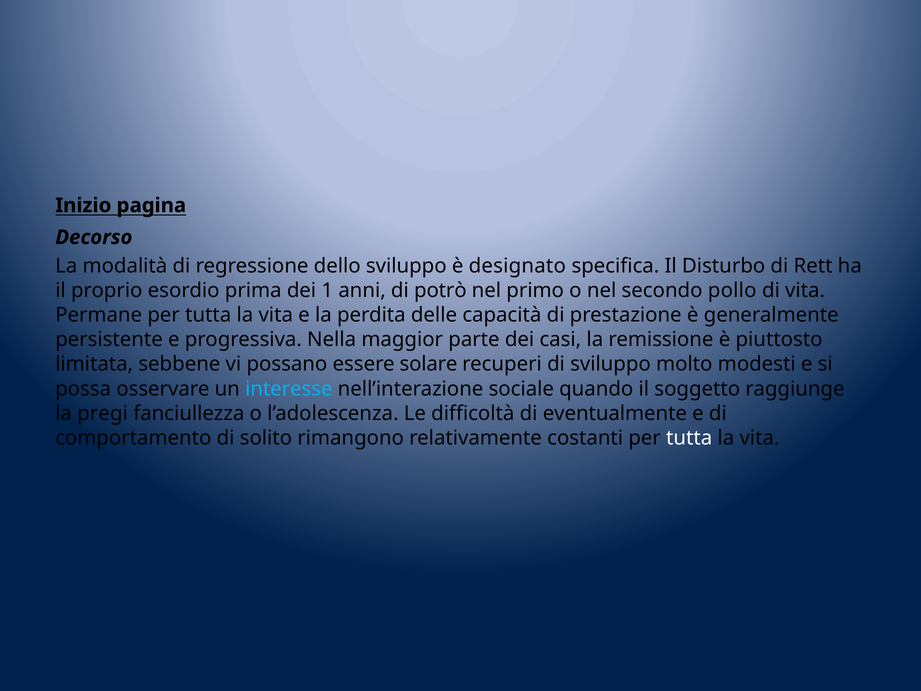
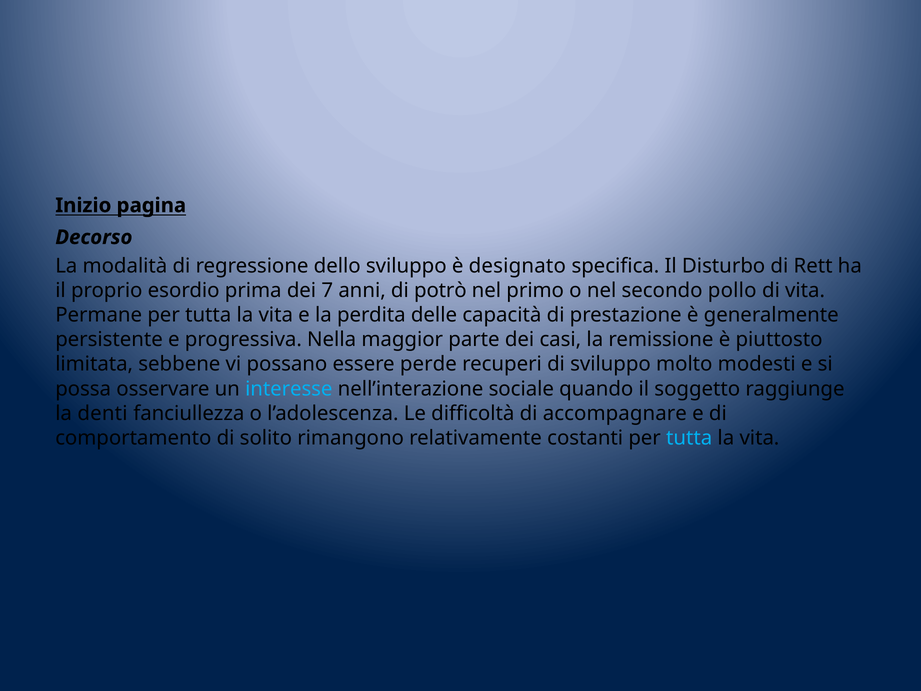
1: 1 -> 7 (327, 290)
solare: solare -> perde (428, 364)
pregi: pregi -> denti (102, 413)
eventualmente: eventualmente -> accompagnare (615, 413)
tutta colour: white -> light blue (689, 438)
